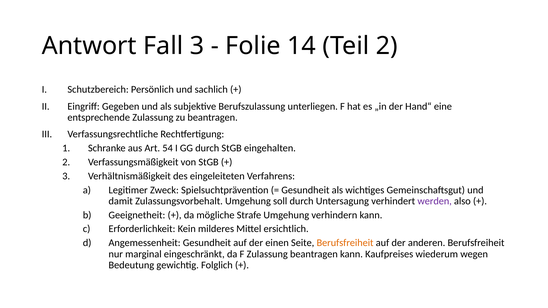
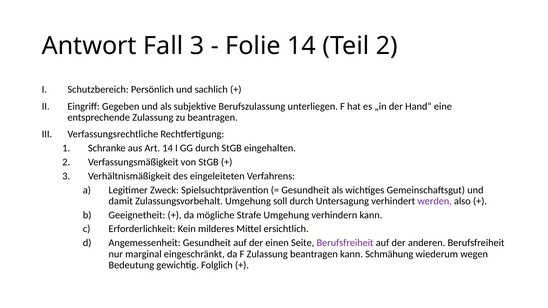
Art 54: 54 -> 14 (168, 148)
Berufsfreiheit colour: orange -> purple (345, 243)
Kaufpreises: Kaufpreises -> Schmähung (389, 254)
